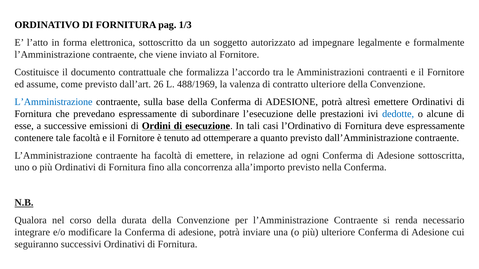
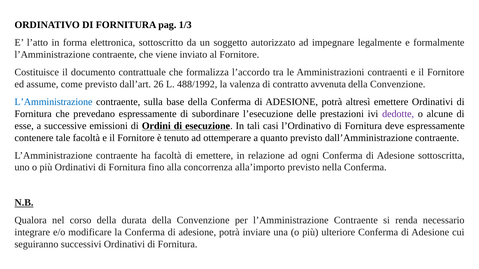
488/1969: 488/1969 -> 488/1992 (197, 84)
contratto ulteriore: ulteriore -> avvenuta (328, 84)
dedotte colour: blue -> purple (398, 114)
